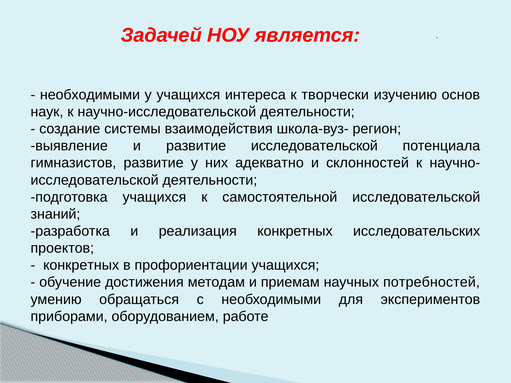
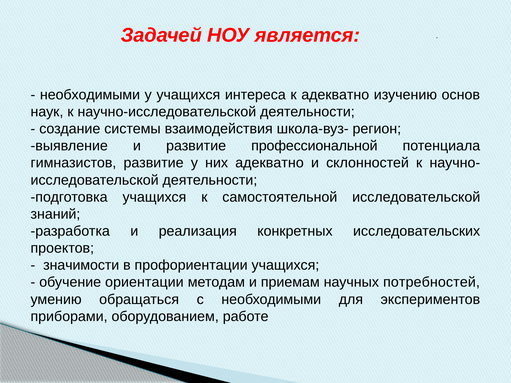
к творчески: творчески -> адекватно (335, 95)
развитие исследовательской: исследовательской -> профессиональной (314, 146)
конкретных: конкретных -> значимости (81, 265)
достижения: достижения -> ориентации (144, 282)
